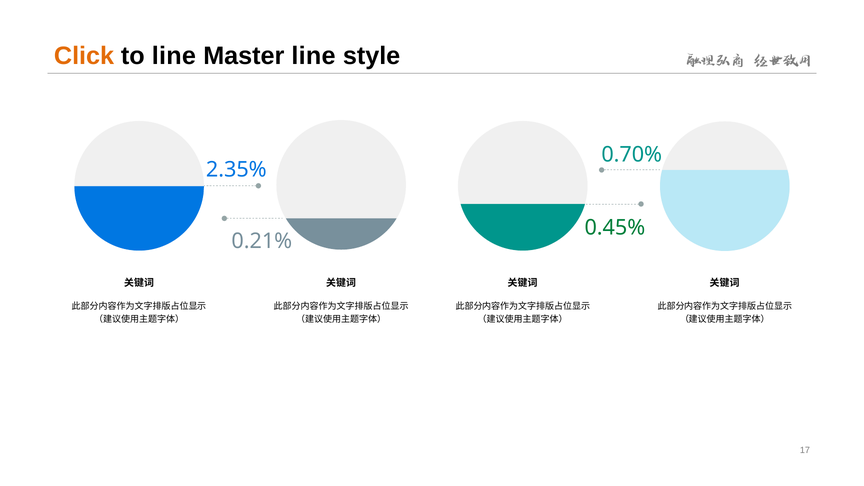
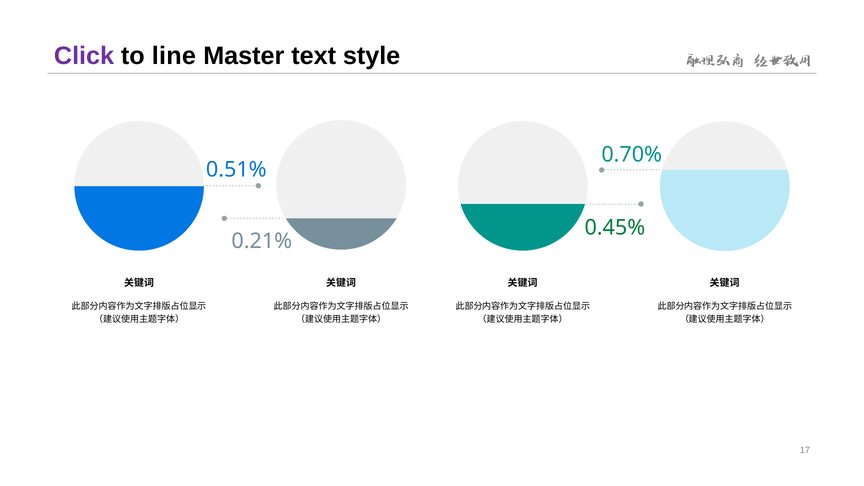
Click colour: orange -> purple (84, 56)
Master line: line -> text (314, 56)
2.35%: 2.35% -> 0.51% (236, 170)
